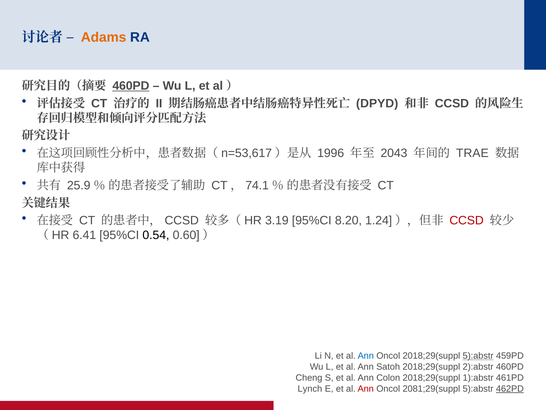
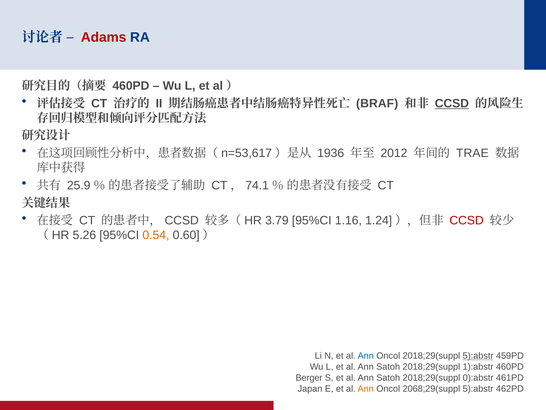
Adams colour: orange -> red (104, 37)
460PD underline: present -> none (131, 86)
DPYD: DPYD -> BRAF (377, 103)
CCSD underline: none -> present (452, 103)
1996: 1996 -> 1936 (331, 153)
2043: 2043 -> 2012 (394, 153)
3.19: 3.19 -> 3.79 (277, 220)
8.20: 8.20 -> 1.16 (348, 220)
6.41: 6.41 -> 5.26 (84, 235)
0.54 colour: black -> orange (156, 235)
2):abstr: 2):abstr -> 1):abstr (478, 366)
Cheng: Cheng -> Berger (309, 377)
Colon: Colon -> Satoh (388, 377)
1):abstr: 1):abstr -> 0):abstr (478, 377)
Lynch: Lynch -> Japan (310, 388)
Ann colour: red -> orange (366, 388)
2081;29(suppl: 2081;29(suppl -> 2068;29(suppl (431, 388)
462PD underline: present -> none (510, 388)
